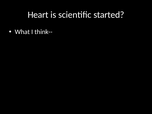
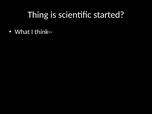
Heart: Heart -> Thing (38, 15)
